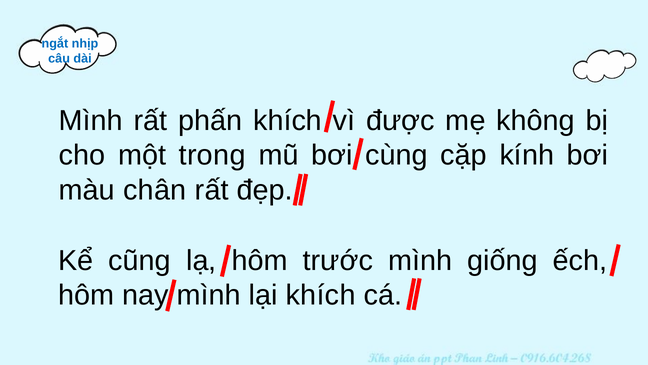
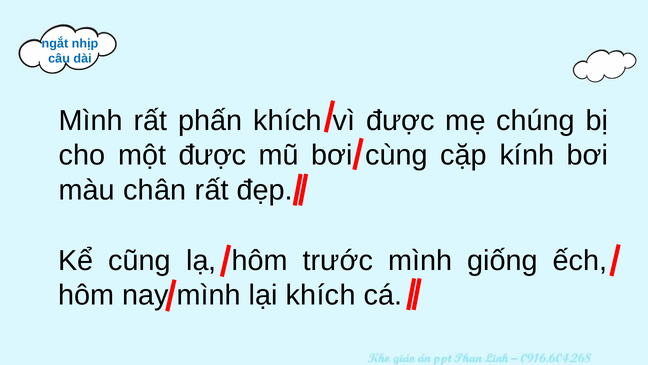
không: không -> chúng (536, 121)
một trong: trong -> được (212, 155)
